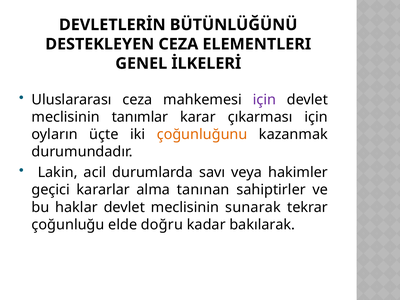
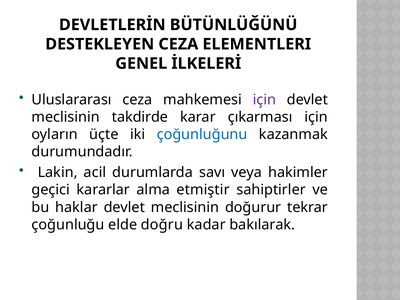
tanımlar: tanımlar -> takdirde (140, 117)
çoğunluğunu colour: orange -> blue (202, 134)
tanınan: tanınan -> etmiştir (203, 190)
sunarak: sunarak -> doğurur (253, 207)
